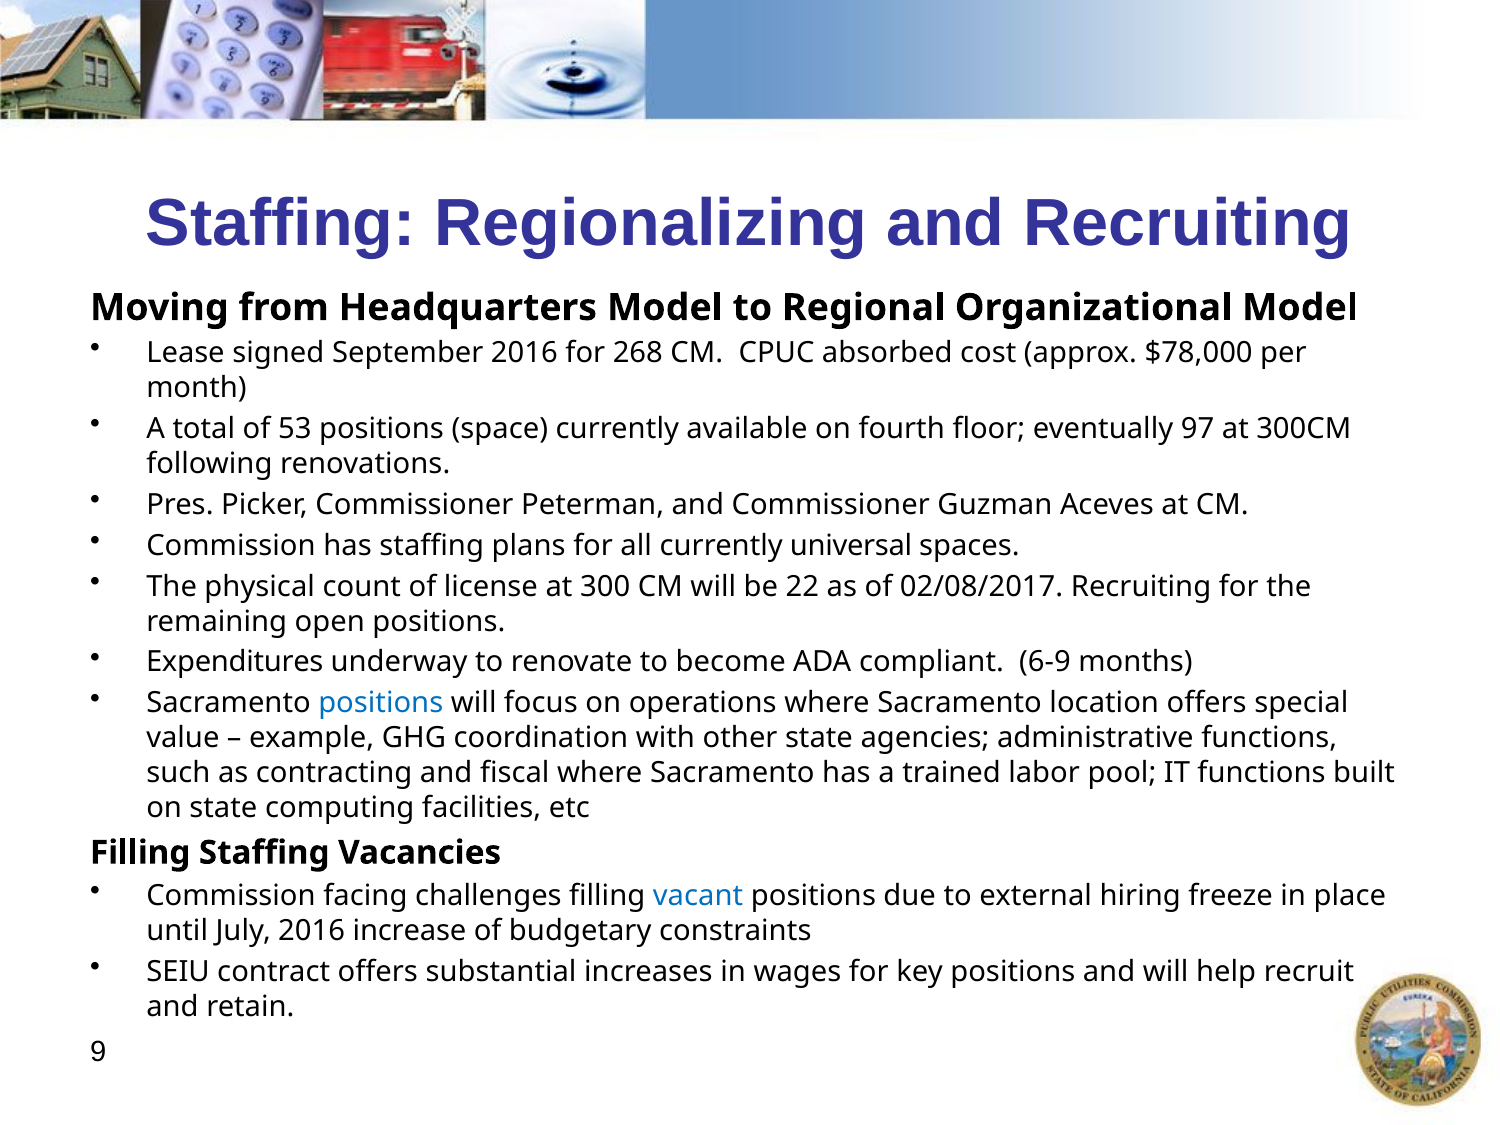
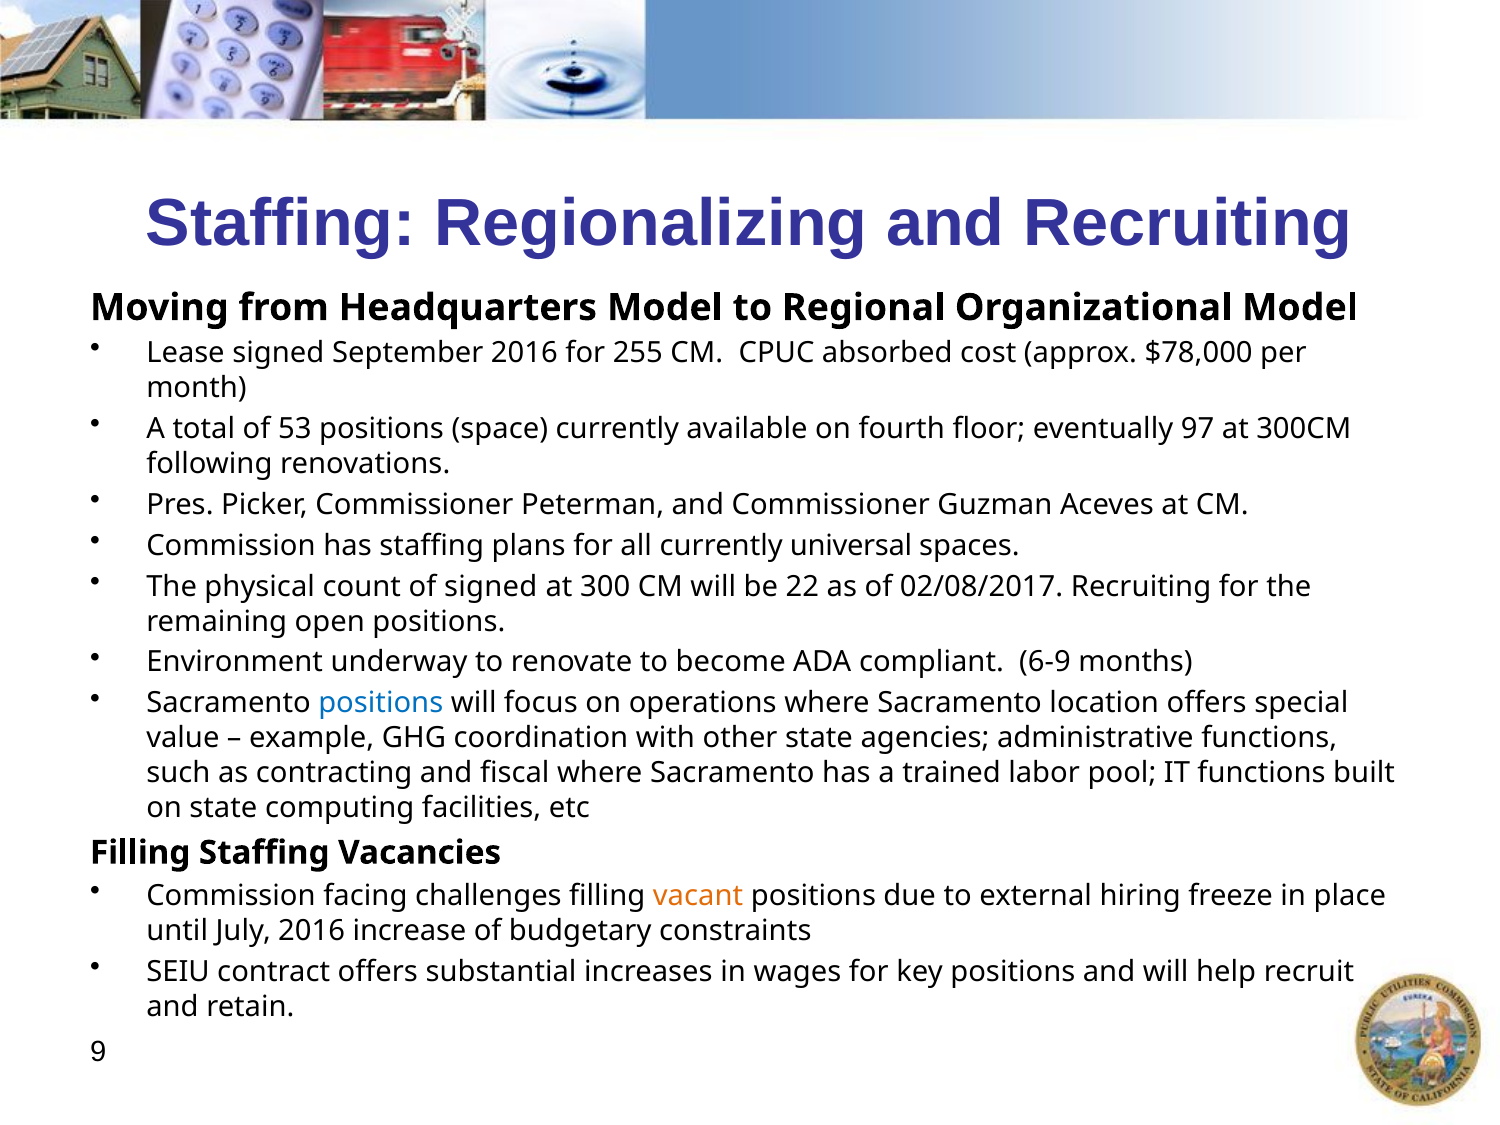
268: 268 -> 255 (638, 353)
of license: license -> signed (491, 586)
Expenditures: Expenditures -> Environment (235, 662)
vacant colour: blue -> orange (698, 896)
